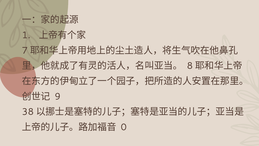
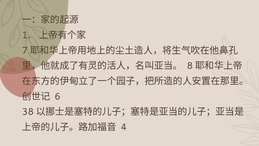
9: 9 -> 6 (58, 96)
0: 0 -> 4 (124, 127)
